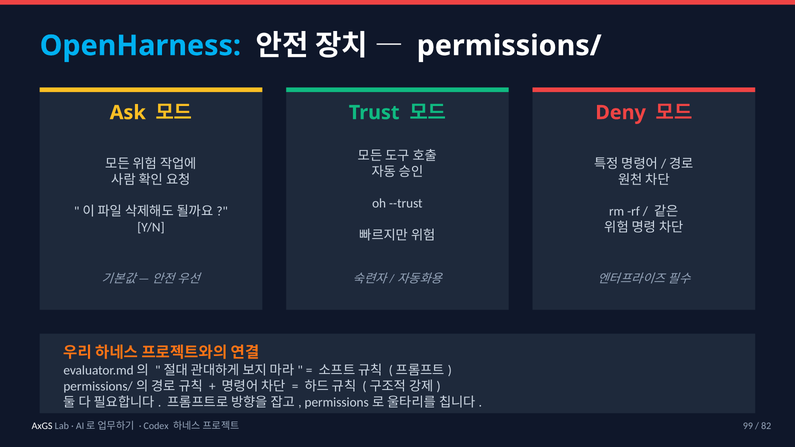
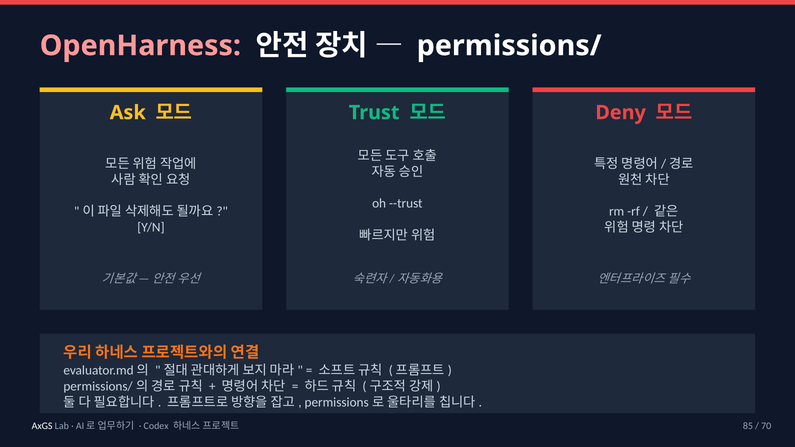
OpenHarness colour: light blue -> pink (140, 46)
99: 99 -> 85 (748, 426)
82: 82 -> 70 (766, 426)
